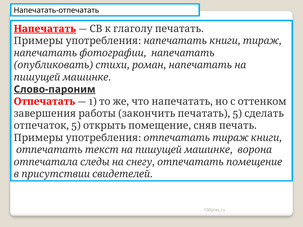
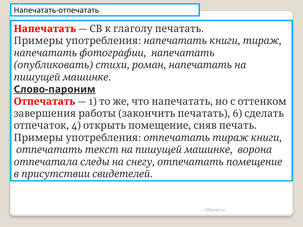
Напечатать underline: present -> none (45, 29)
5: 5 -> 6 (237, 114)
5: 5 -> 4 (76, 126)
